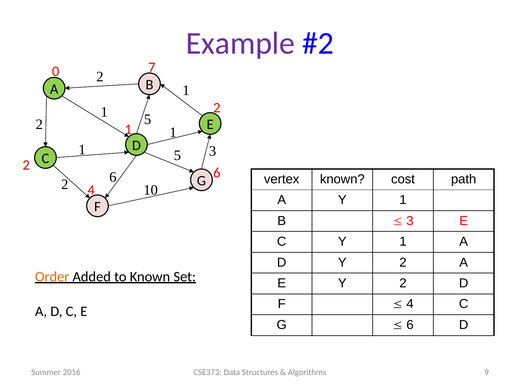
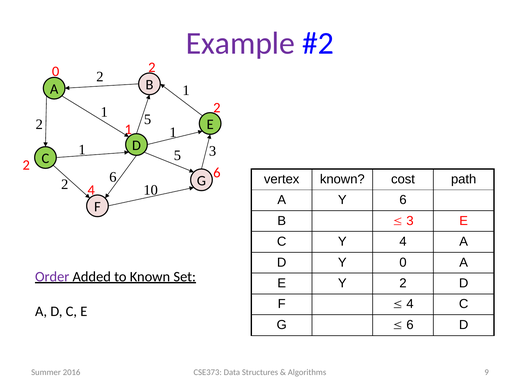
0 7: 7 -> 2 (152, 67)
A Y 1: 1 -> 6 (403, 200)
C Y 1: 1 -> 4 (403, 242)
D Y 2: 2 -> 0 (403, 262)
Order colour: orange -> purple (52, 277)
